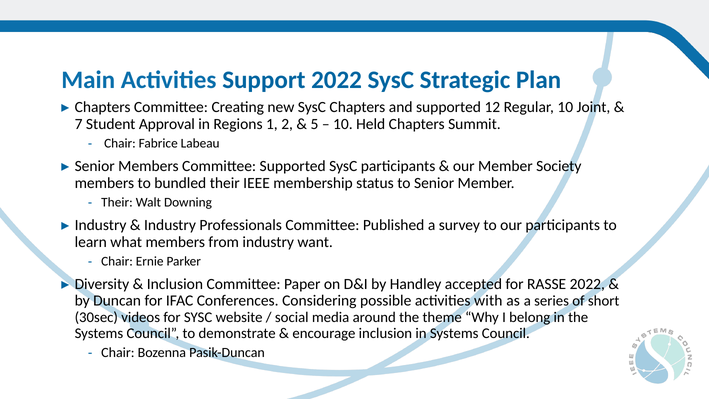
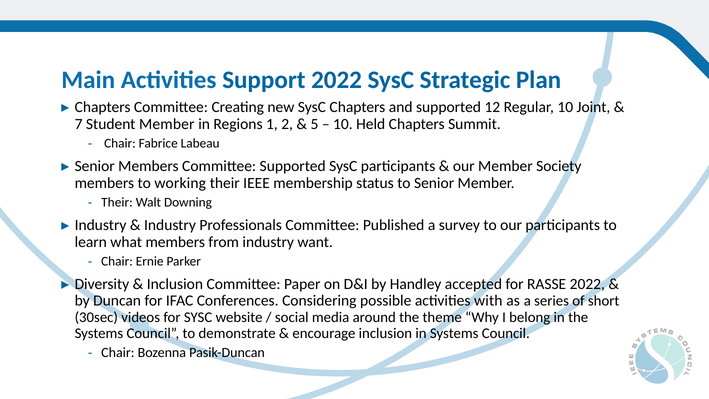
Student Approval: Approval -> Member (167, 124)
bundled: bundled -> working (180, 183)
